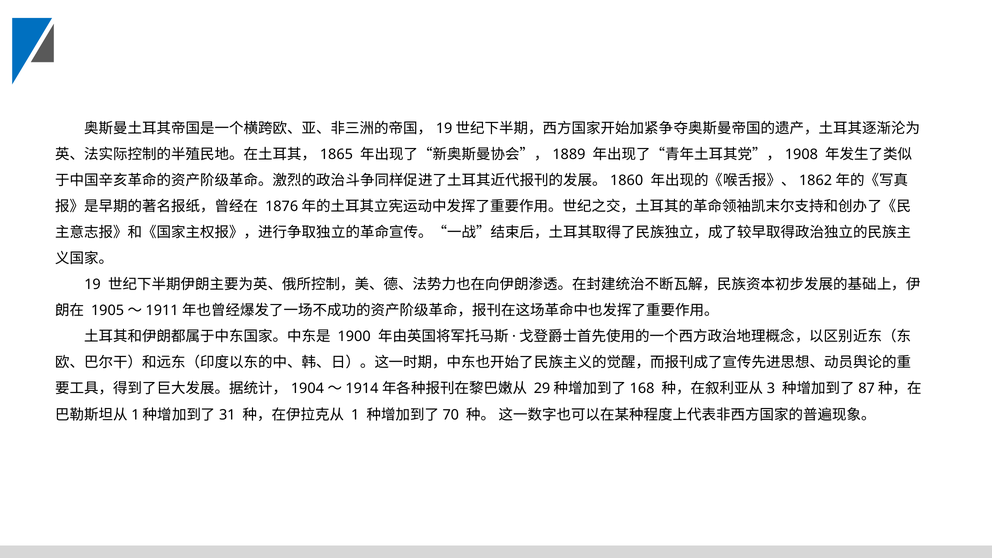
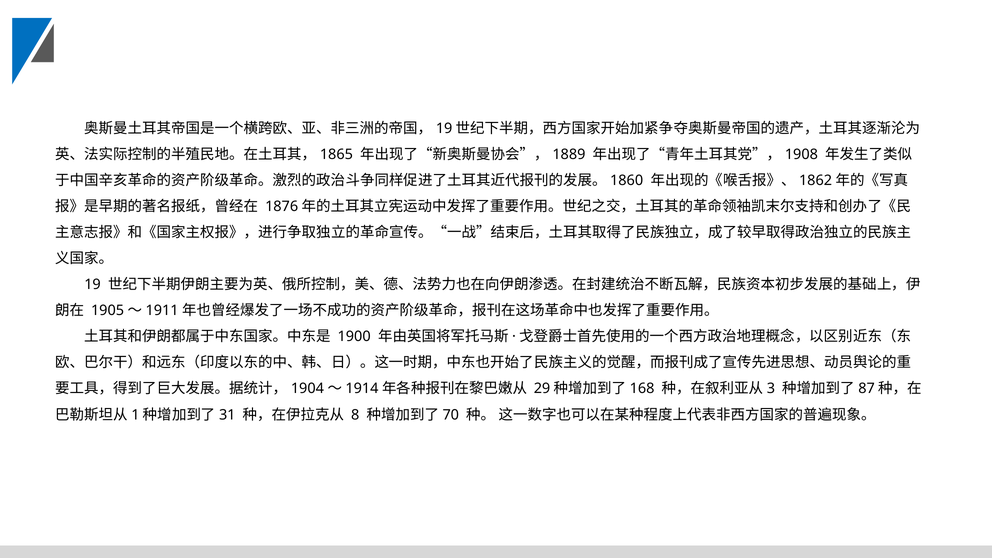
1: 1 -> 8 (355, 415)
